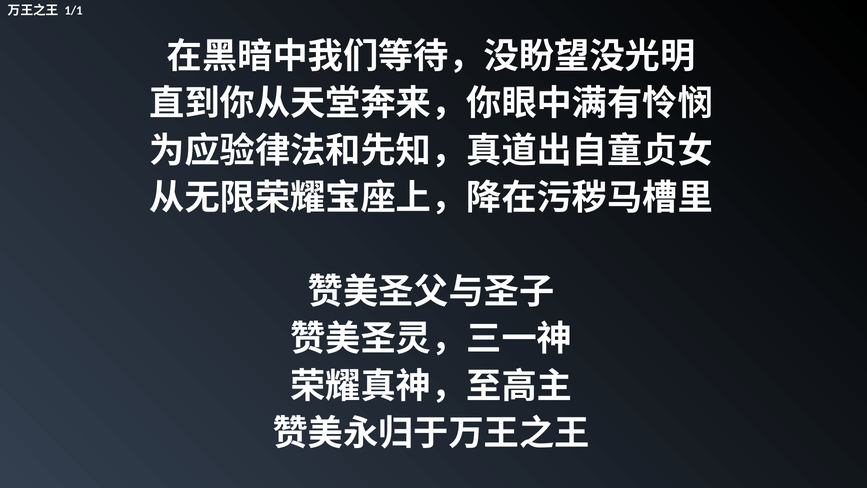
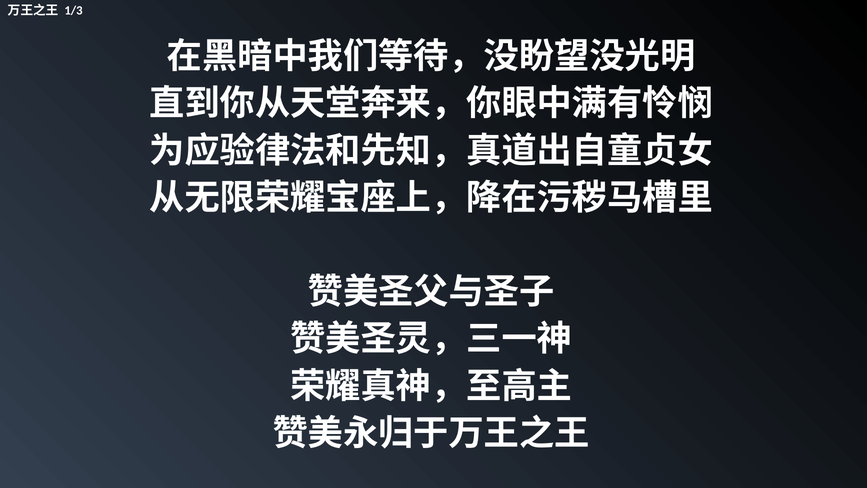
1/1: 1/1 -> 1/3 (74, 11)
